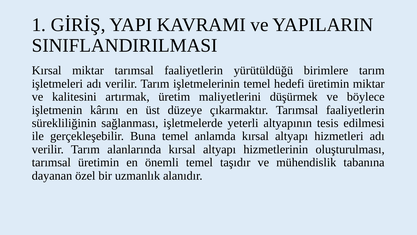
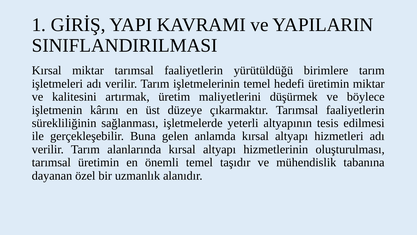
Buna temel: temel -> gelen (175, 136)
